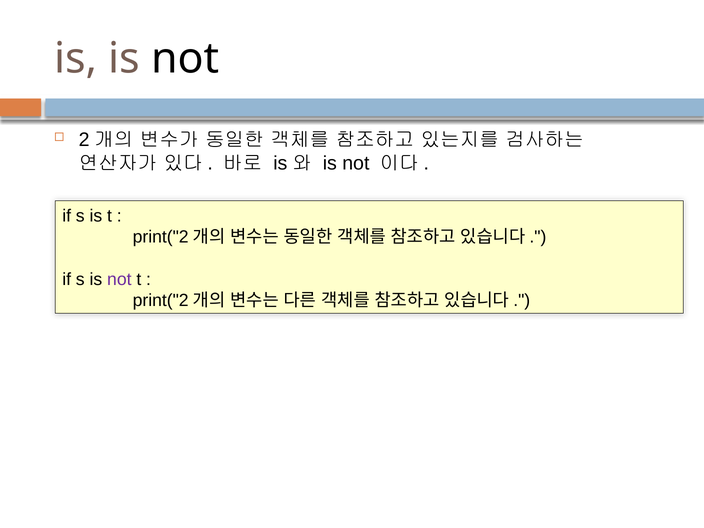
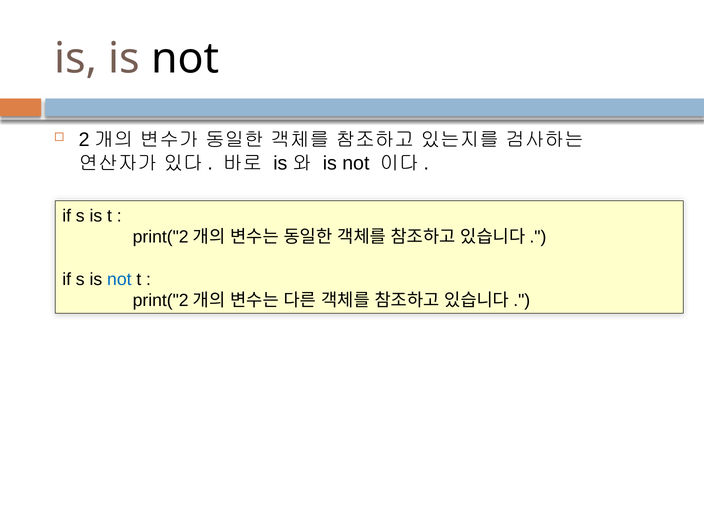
not colour: purple -> blue (119, 279)
